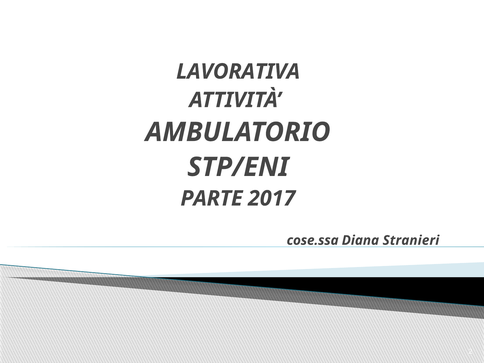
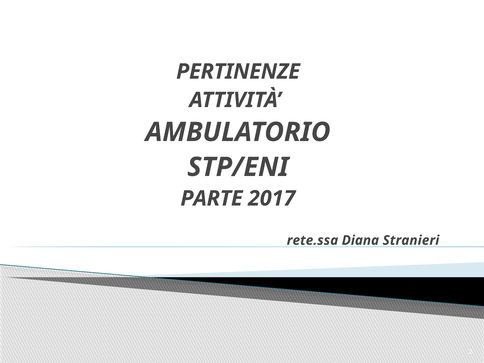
LAVORATIVA: LAVORATIVA -> PERTINENZE (238, 72)
cose.ssa: cose.ssa -> rete.ssa (312, 240)
